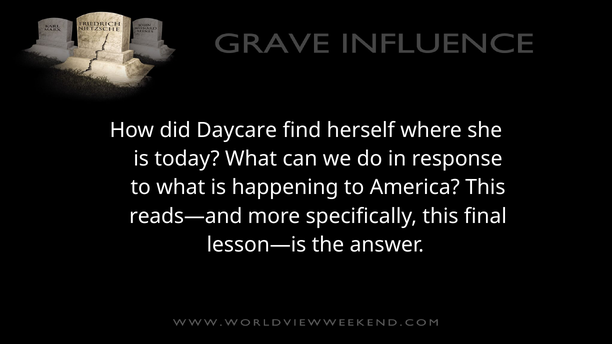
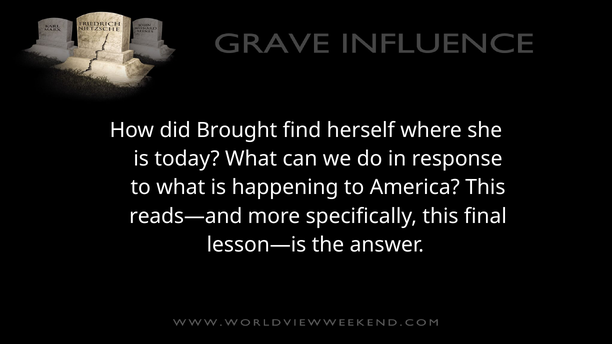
Daycare: Daycare -> Brought (237, 130)
